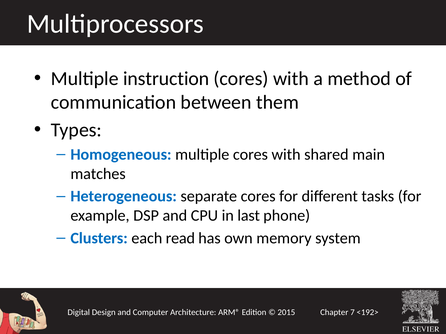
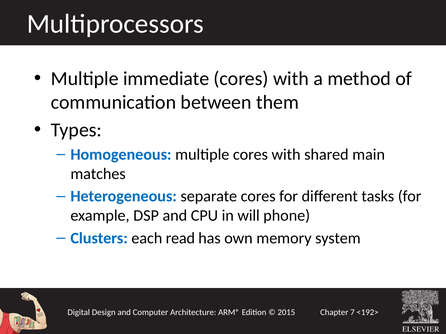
instruction: instruction -> immediate (166, 79)
last: last -> will (249, 216)
